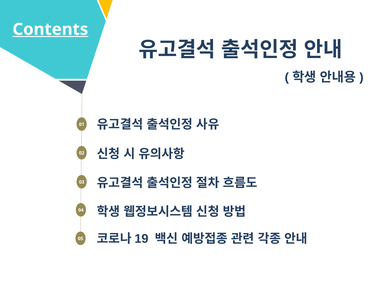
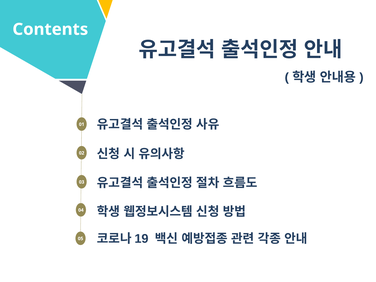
Contents underline: present -> none (50, 29)
